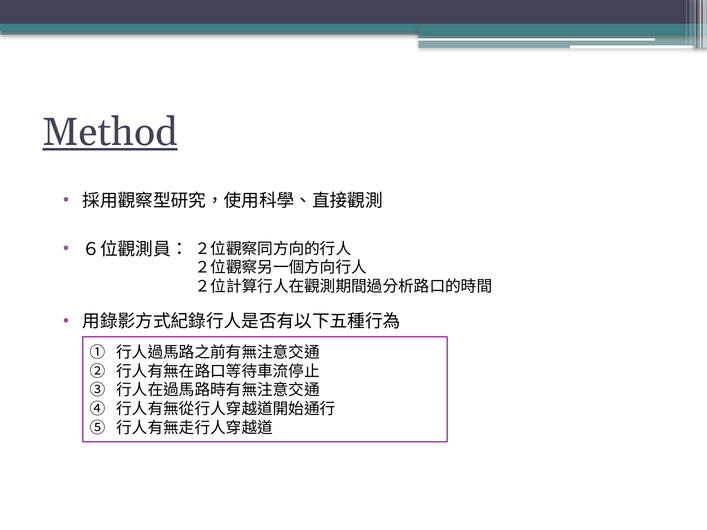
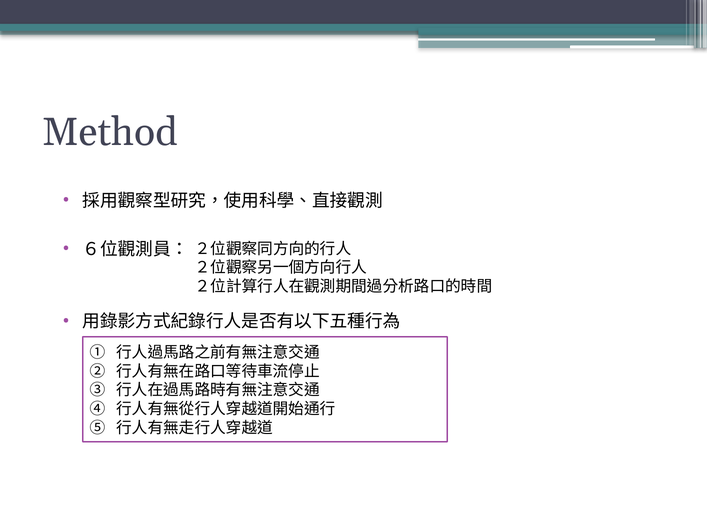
Method underline: present -> none (110, 132)
